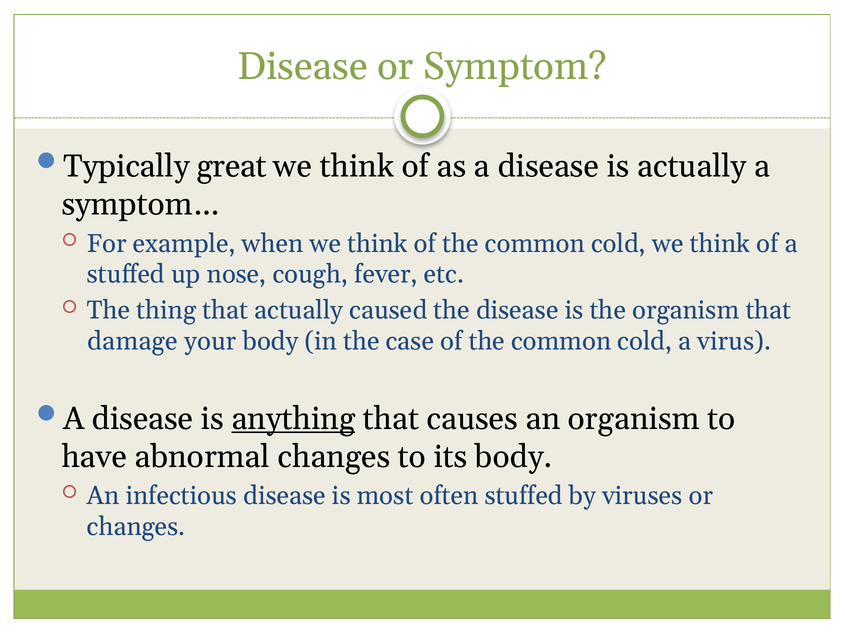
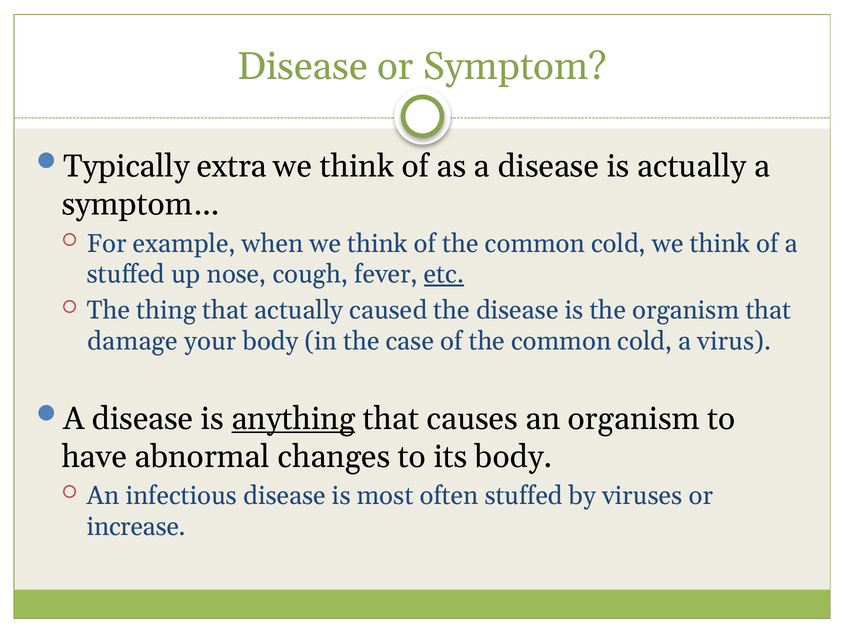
great: great -> extra (232, 167)
etc underline: none -> present (444, 275)
changes: changes -> increase (136, 527)
